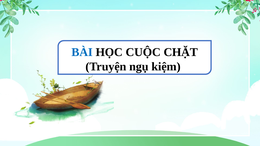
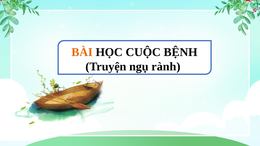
BÀI colour: blue -> orange (82, 52)
CHẶT: CHẶT -> BỆNH (181, 52)
kiệm: kiệm -> rành (166, 67)
